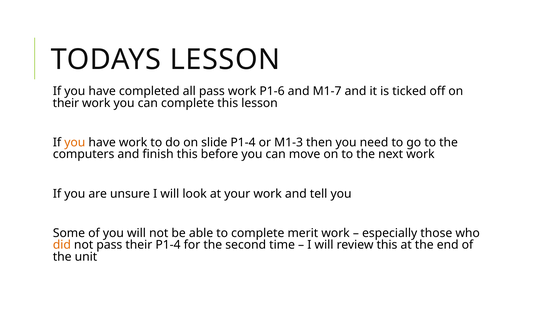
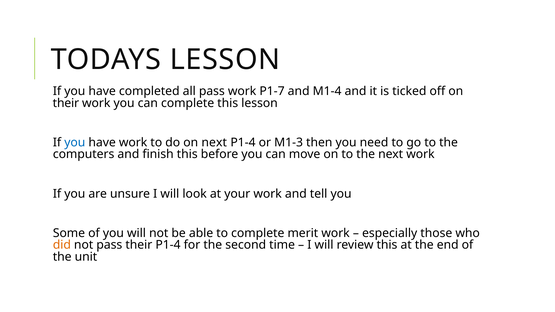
P1-6: P1-6 -> P1-7 (272, 91)
M1-7: M1-7 -> M1-4 (327, 91)
you colour: orange -> blue (75, 143)
on slide: slide -> next (214, 143)
